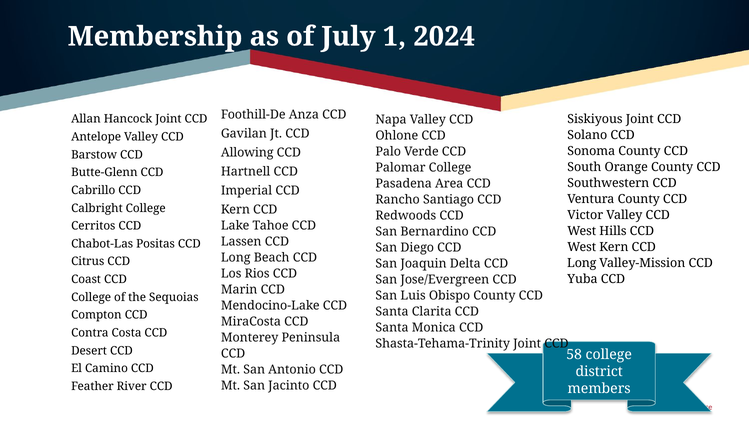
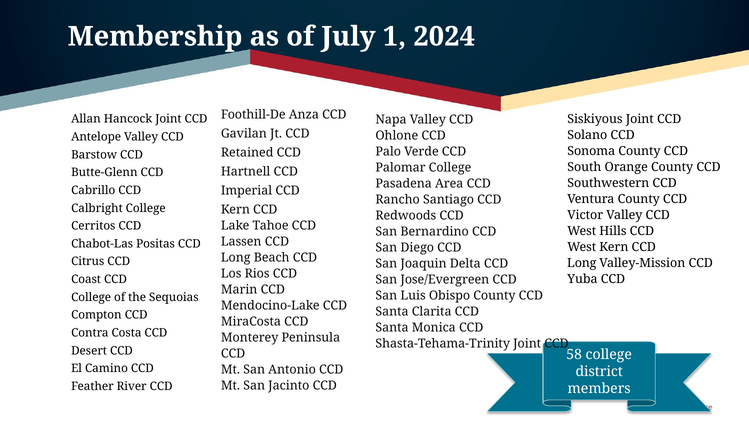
Allowing: Allowing -> Retained (247, 153)
